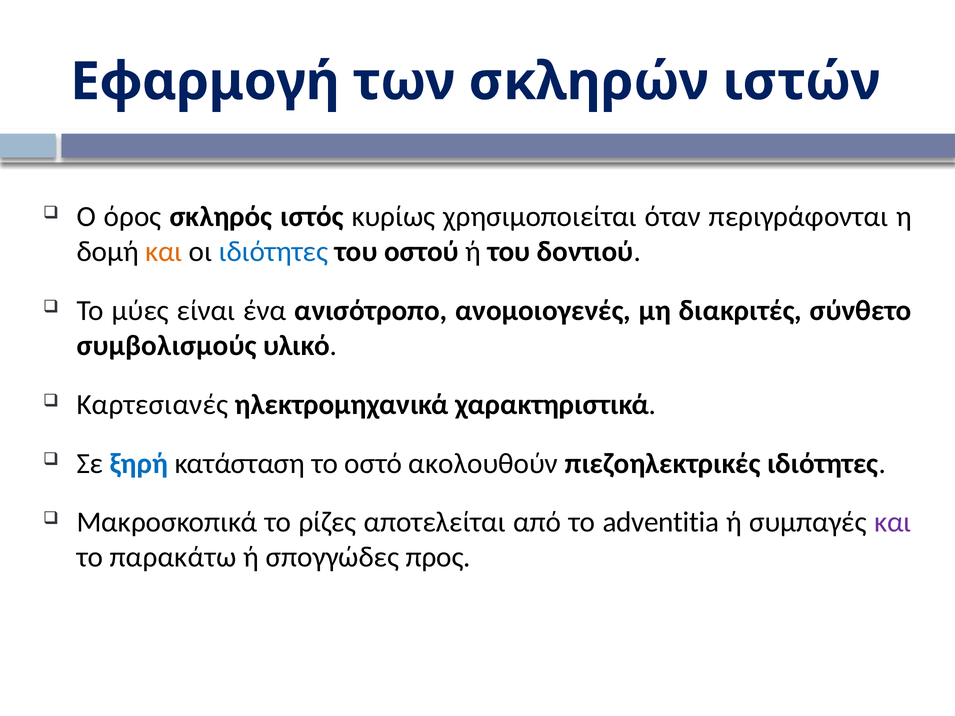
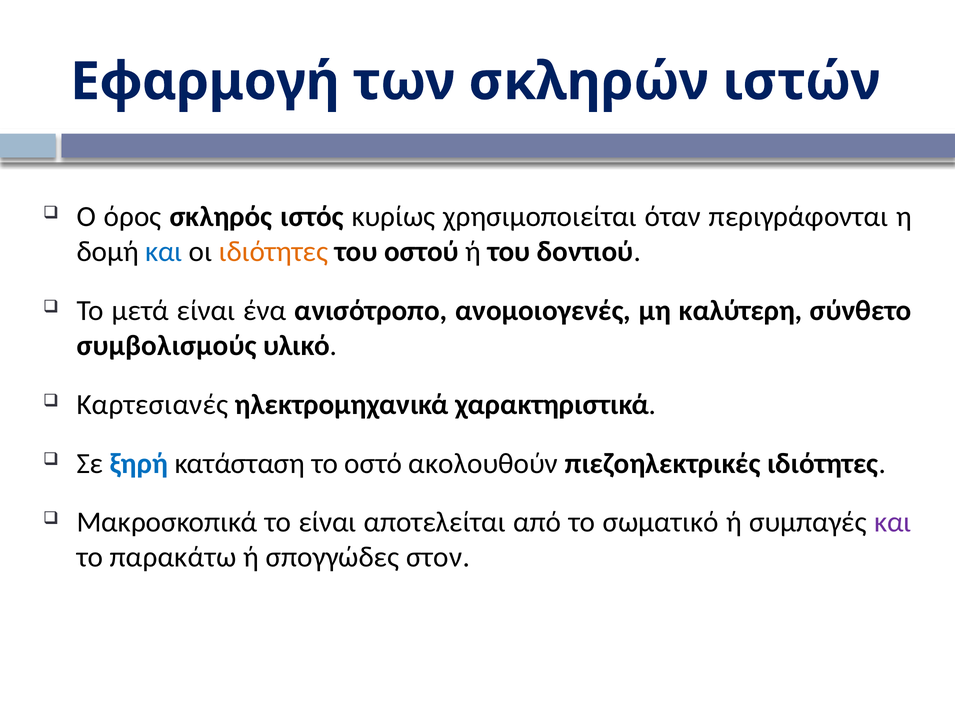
και colour: orange -> blue (164, 252)
ιδιότητες colour: blue -> orange (273, 252)
μύες: μύες -> μετά (140, 311)
διακριτές: διακριτές -> καλύτερη (741, 311)
το ρίζες: ρίζες -> είναι (328, 522)
adventitia: adventitia -> σωματικό (661, 522)
προς: προς -> στον (438, 557)
